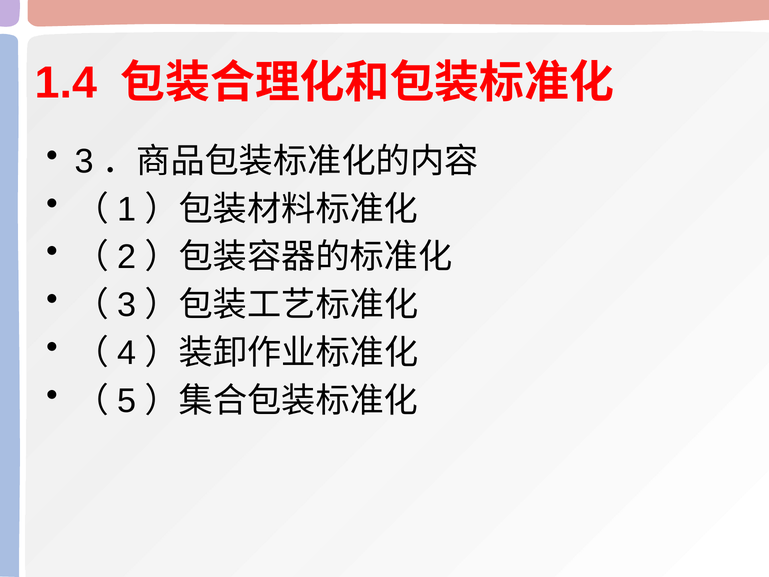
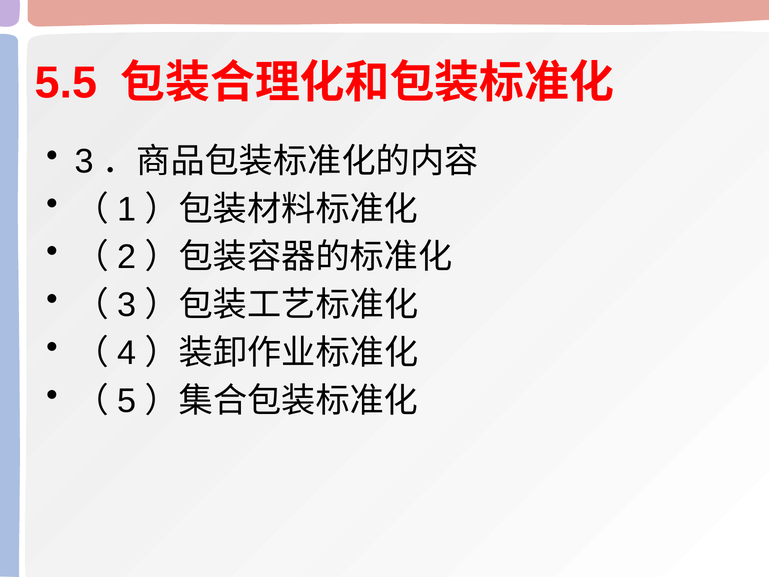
1.4: 1.4 -> 5.5 (66, 83)
